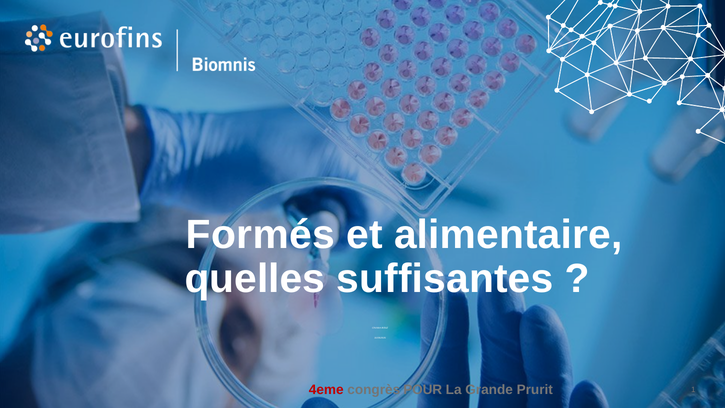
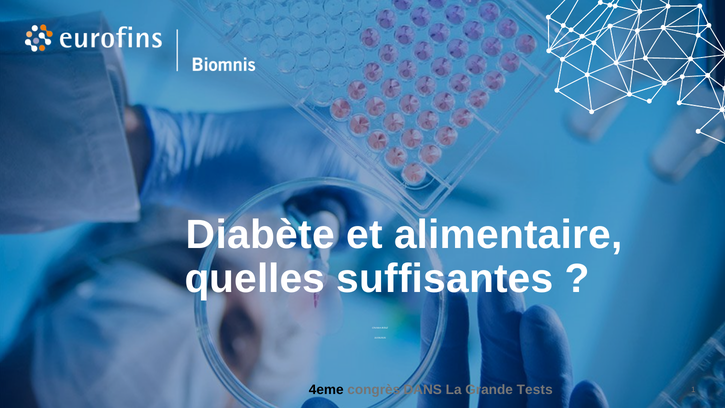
Formés: Formés -> Diabète (260, 235)
4eme colour: red -> black (326, 390)
POUR: POUR -> DANS (423, 390)
Prurit: Prurit -> Tests (535, 390)
